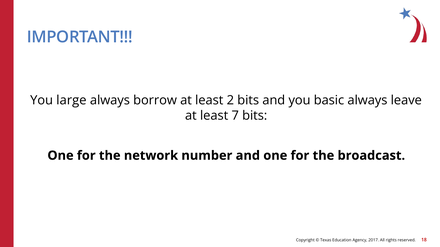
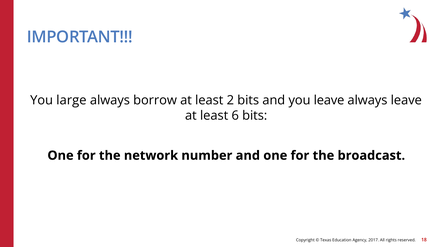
you basic: basic -> leave (329, 100)
7: 7 -> 6 (235, 116)
